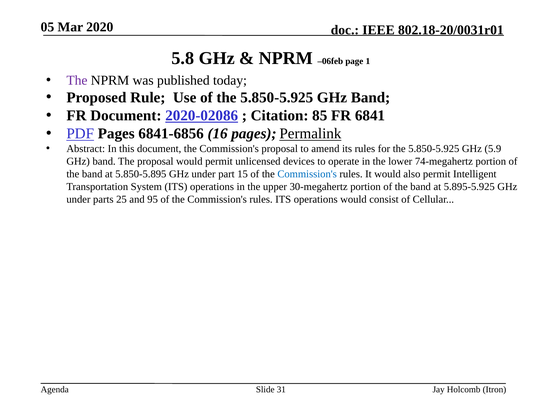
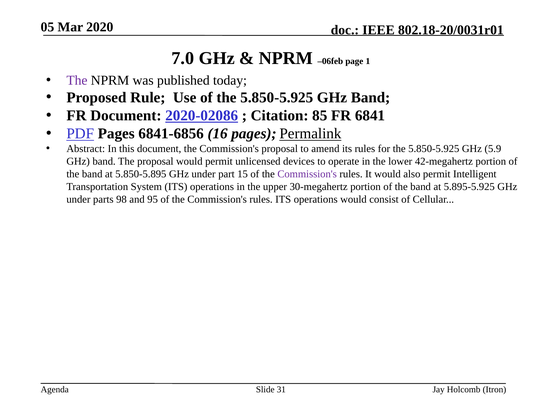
5.8: 5.8 -> 7.0 (183, 58)
74-megahertz: 74-megahertz -> 42-megahertz (444, 162)
Commission's colour: blue -> purple (307, 174)
25: 25 -> 98 (121, 199)
